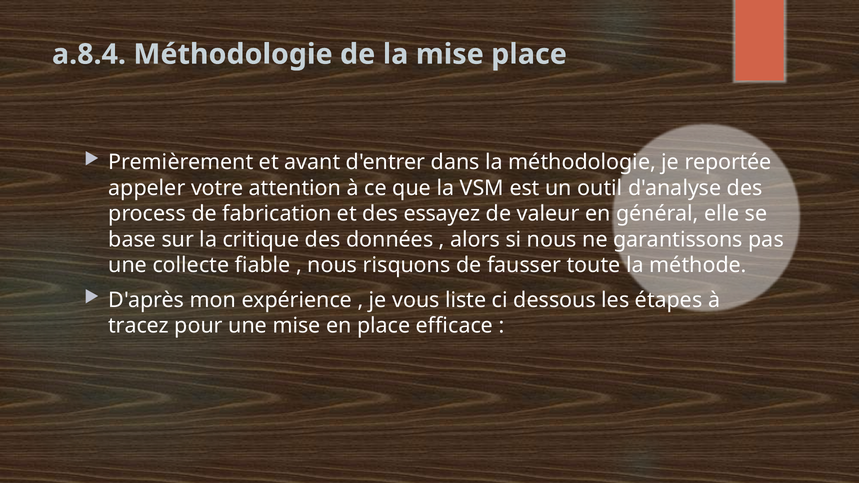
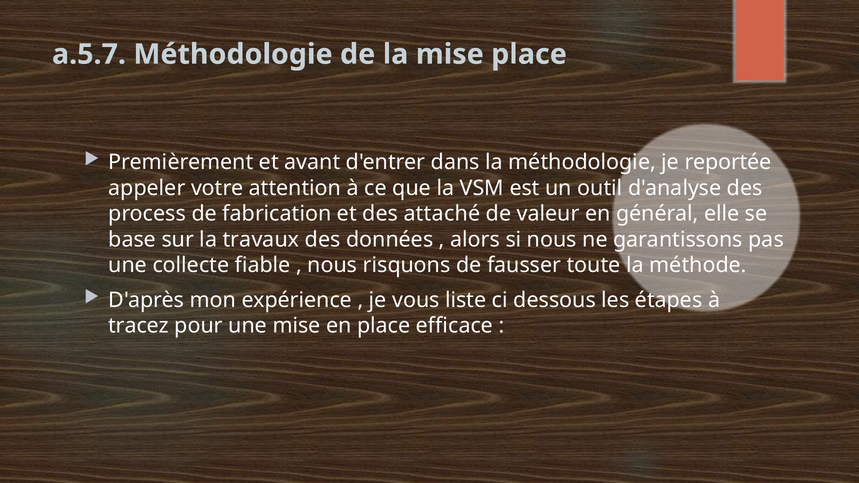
a.8.4: a.8.4 -> a.5.7 (89, 54)
essayez: essayez -> attaché (442, 214)
critique: critique -> travaux (261, 240)
